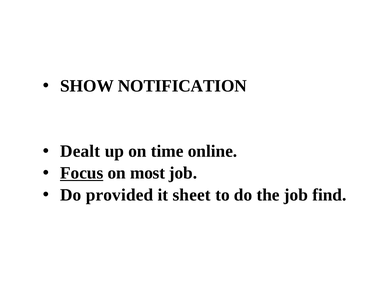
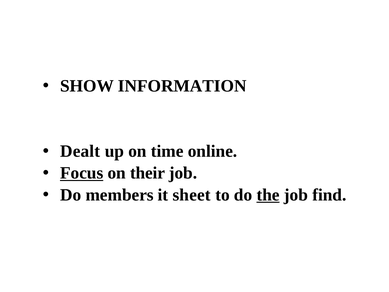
NOTIFICATION: NOTIFICATION -> INFORMATION (182, 86)
most: most -> their (148, 173)
provided: provided -> members (120, 195)
the underline: none -> present (268, 195)
